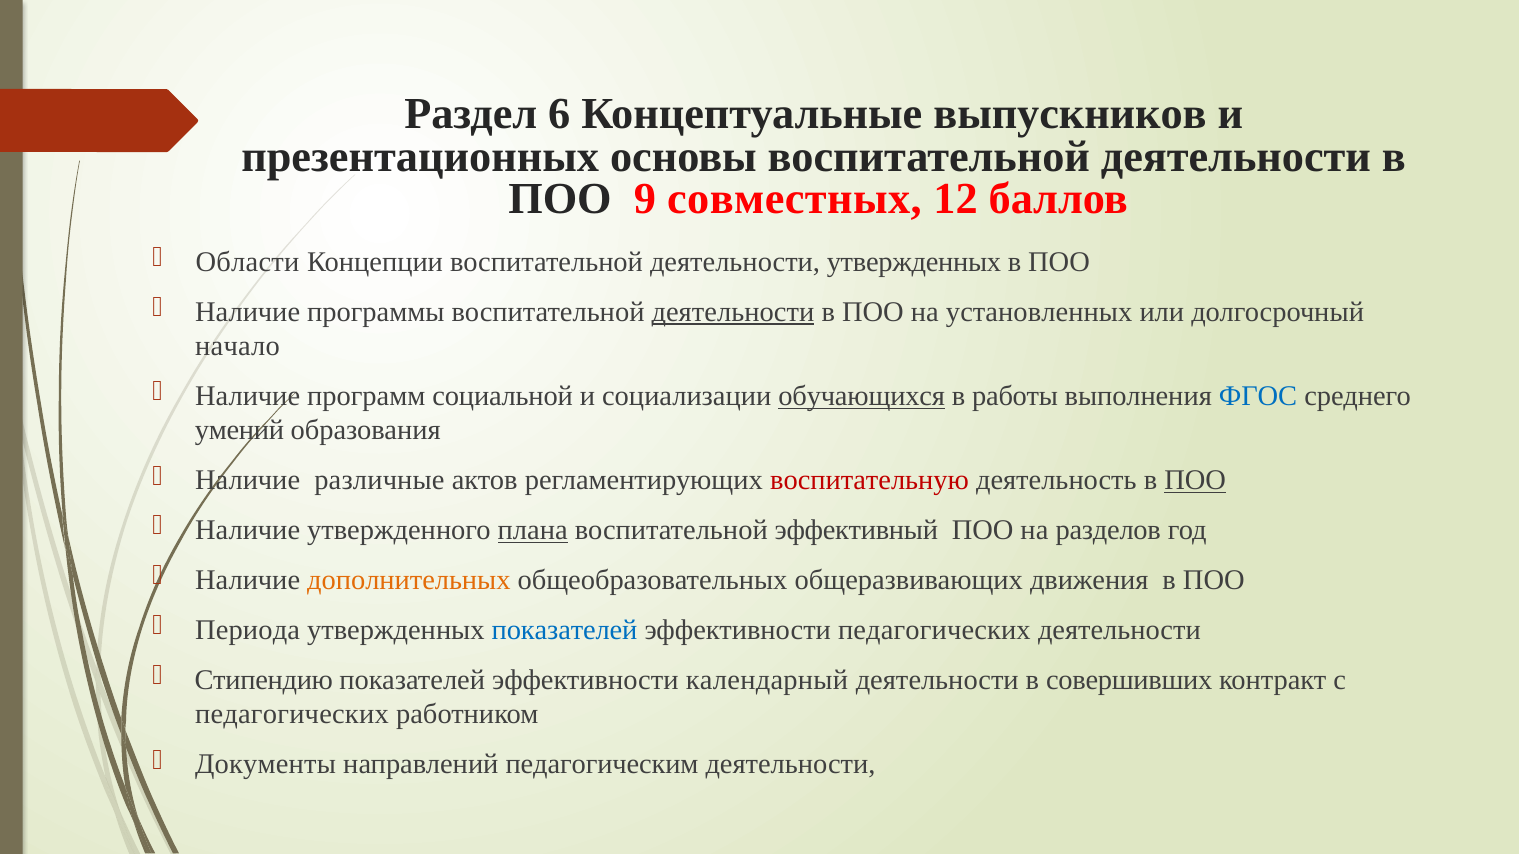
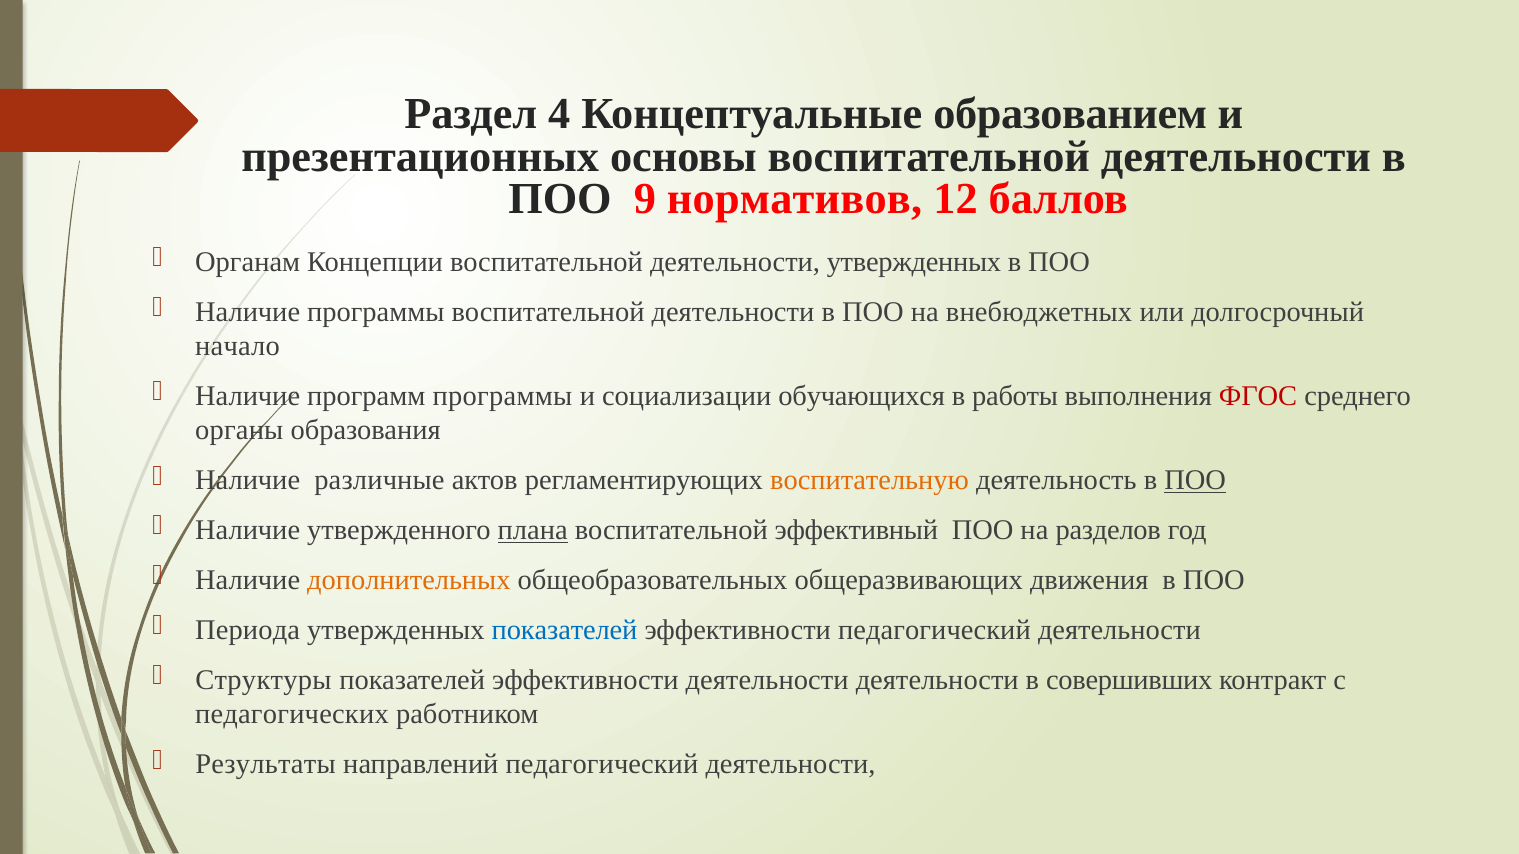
6: 6 -> 4 (559, 114)
выпускников: выпускников -> образованием (1070, 114)
совместных: совместных -> нормативов (795, 199)
Области: Области -> Органам (248, 262)
деятельности underline: present -> none (733, 312)
установленных: установленных -> внебюджетных (1039, 312)
программ социальной: социальной -> программы (502, 396)
обучающихся underline: present -> none (862, 396)
ФГОС colour: blue -> red (1258, 396)
умений: умений -> органы (239, 431)
воспитательную colour: red -> orange (870, 481)
эффективности педагогических: педагогических -> педагогический (934, 631)
Стипендию: Стипендию -> Структуры (264, 681)
эффективности календарный: календарный -> деятельности (767, 681)
Документы: Документы -> Результаты (265, 765)
направлений педагогическим: педагогическим -> педагогический (602, 765)
